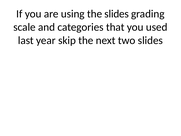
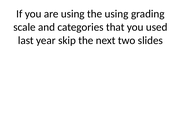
the slides: slides -> using (117, 14)
